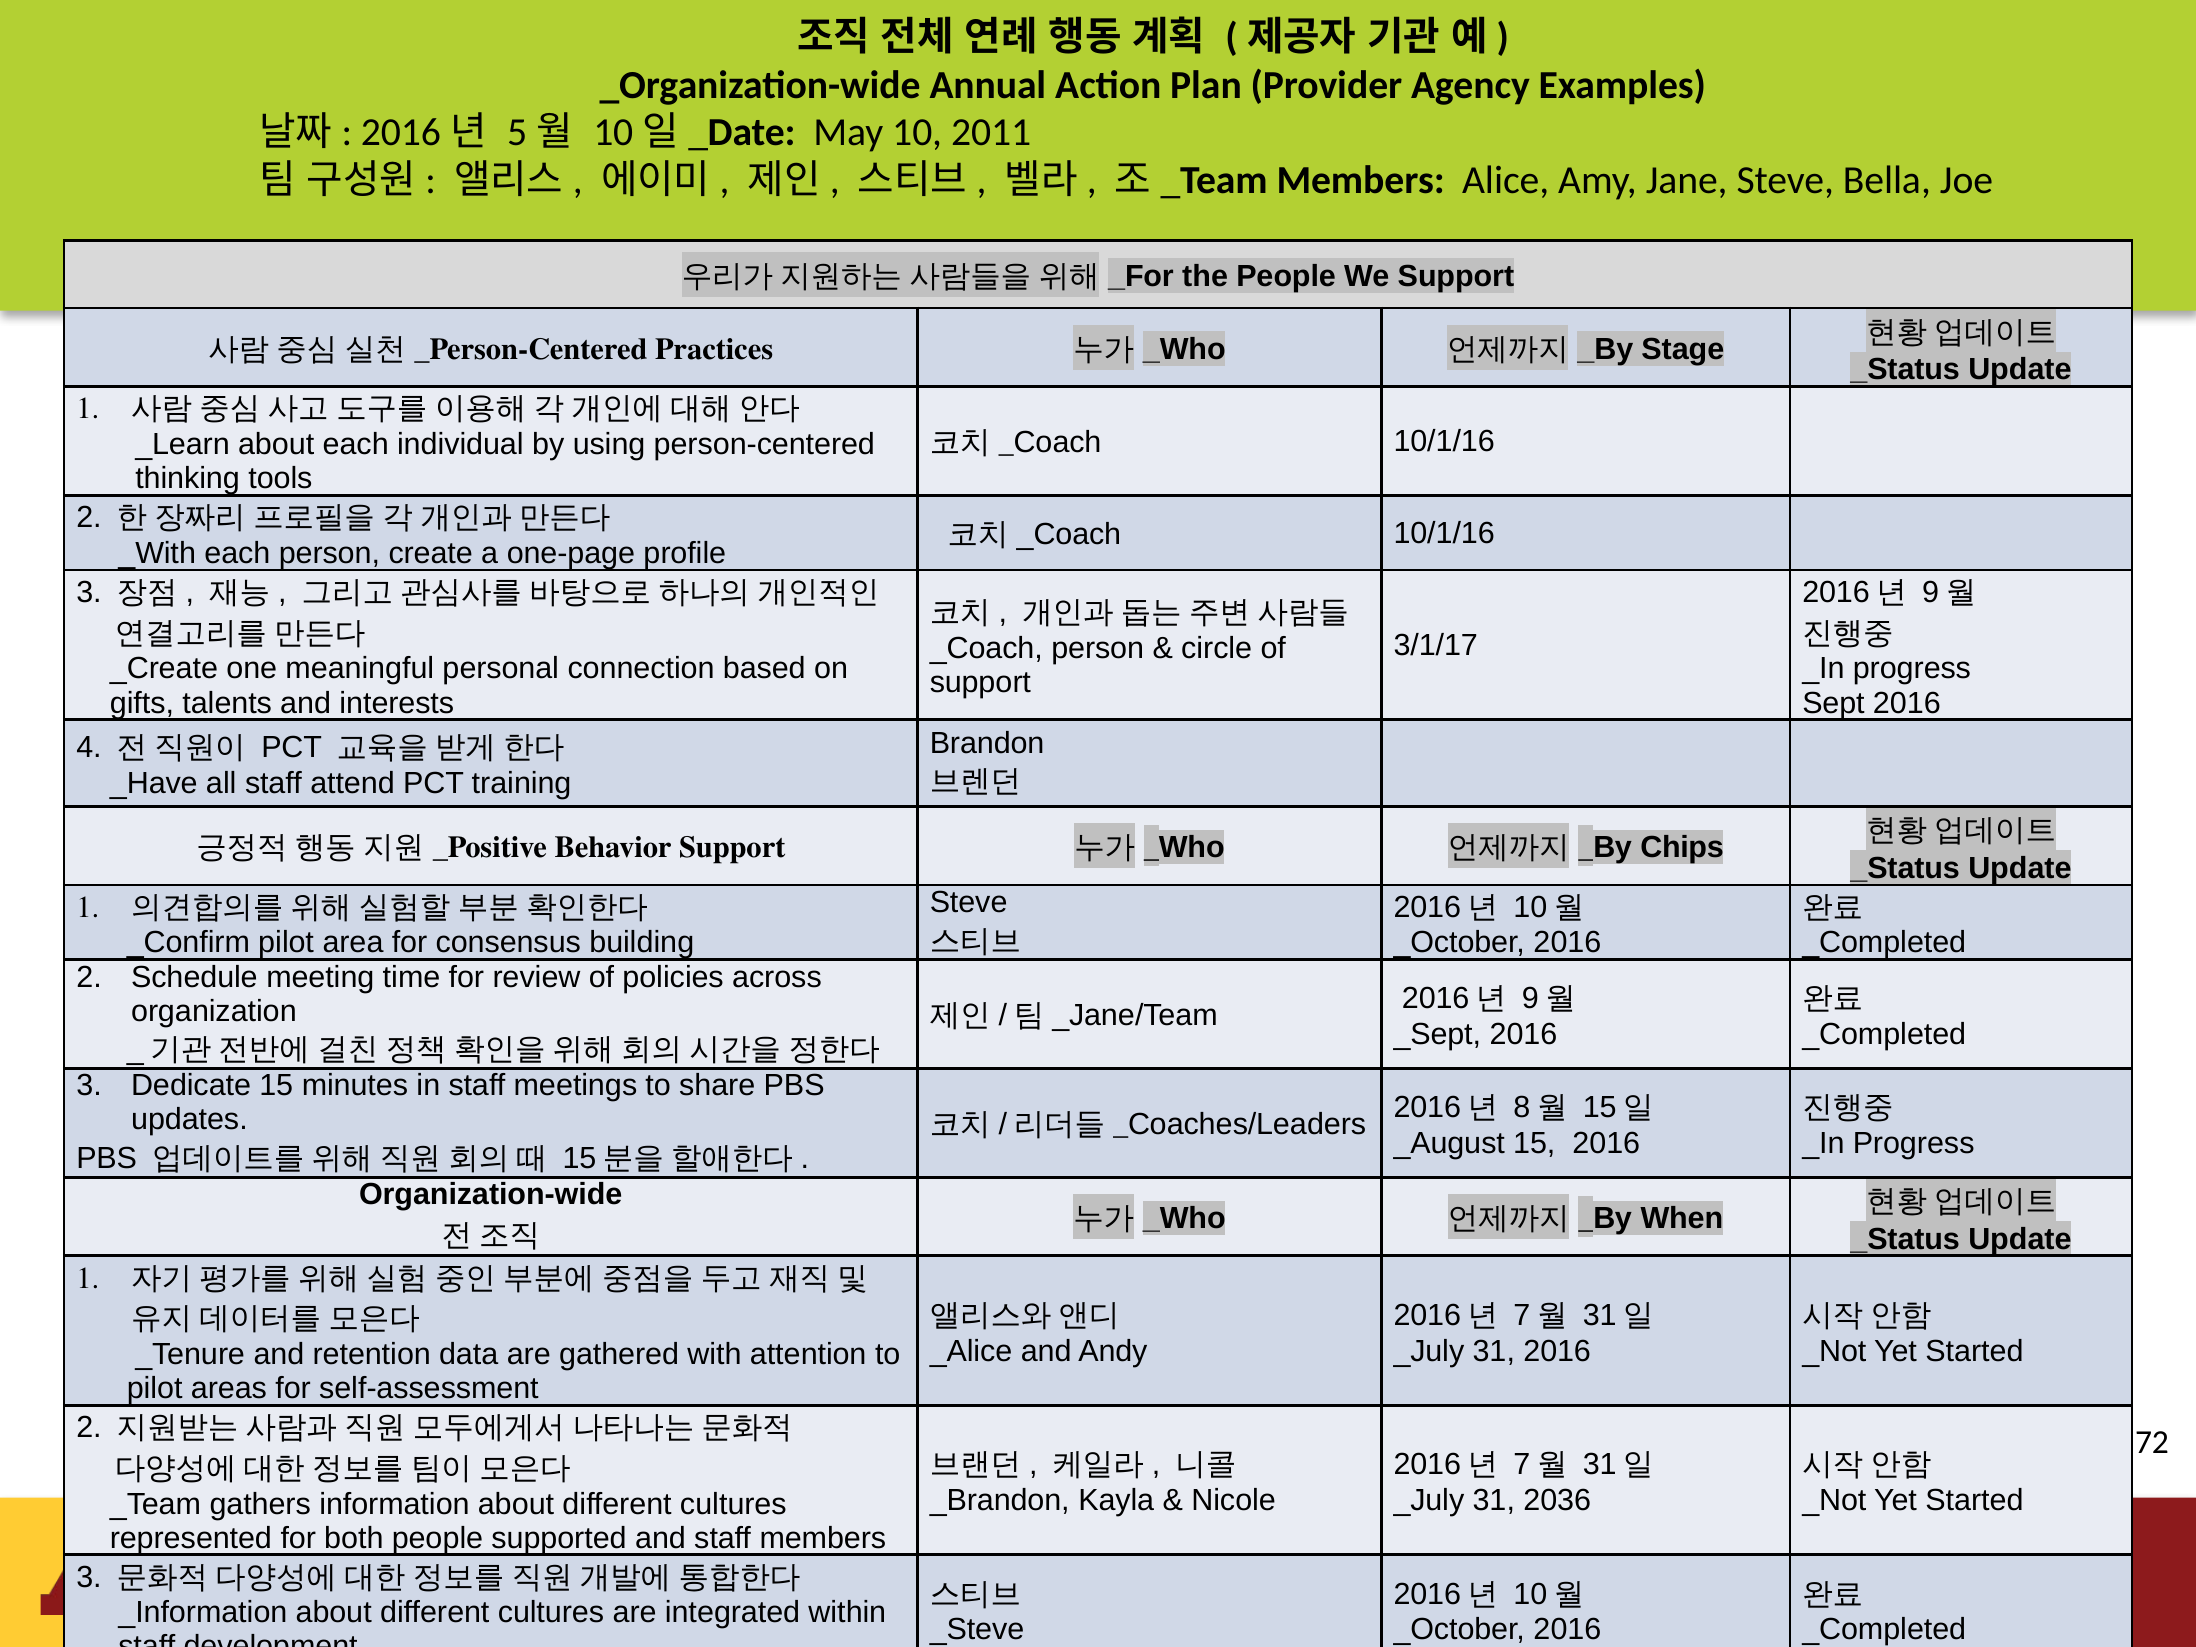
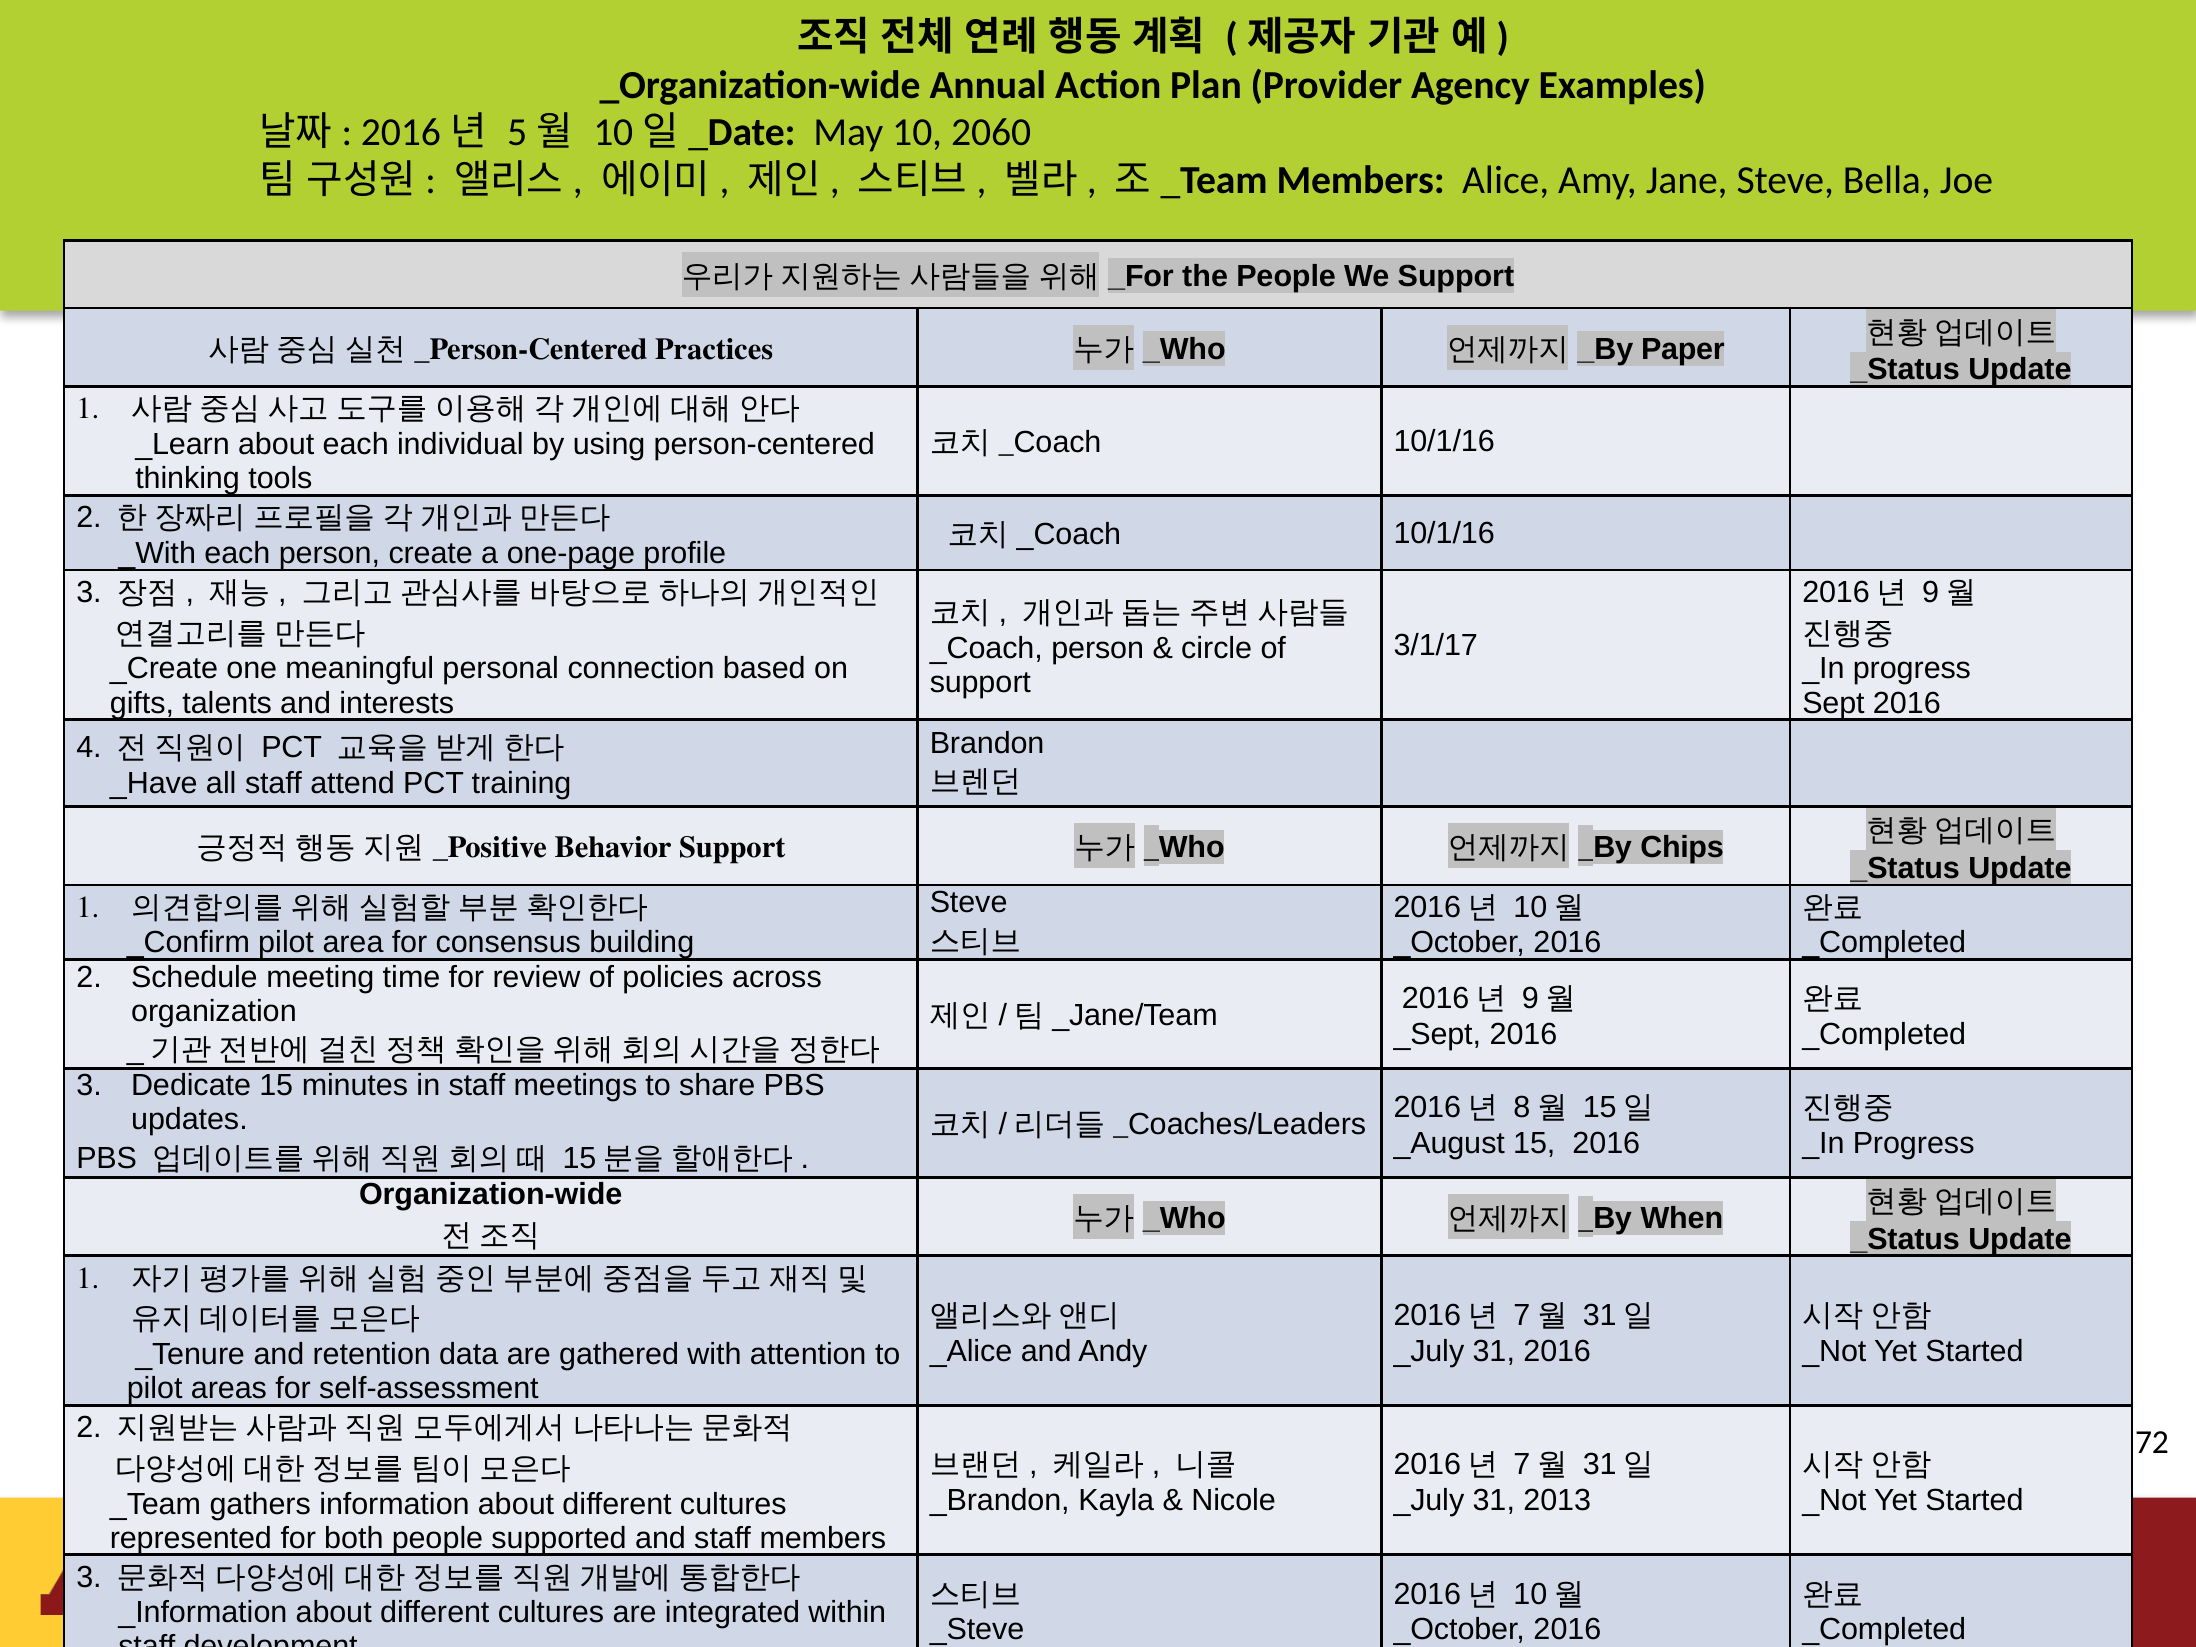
2011: 2011 -> 2060 (991, 133)
Stage: Stage -> Paper (1683, 349)
2036: 2036 -> 2013 (1557, 1501)
